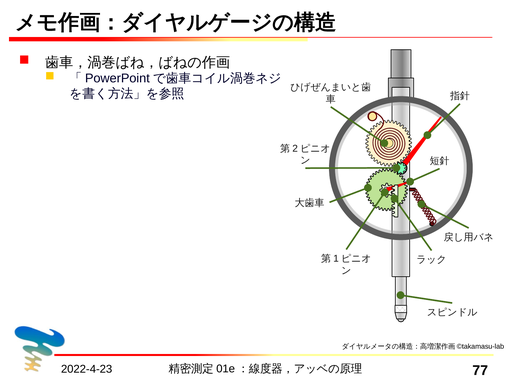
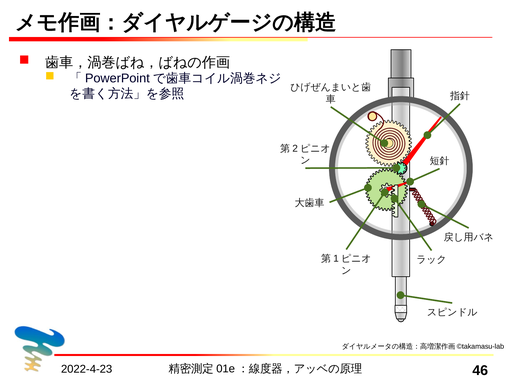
77: 77 -> 46 (480, 370)
